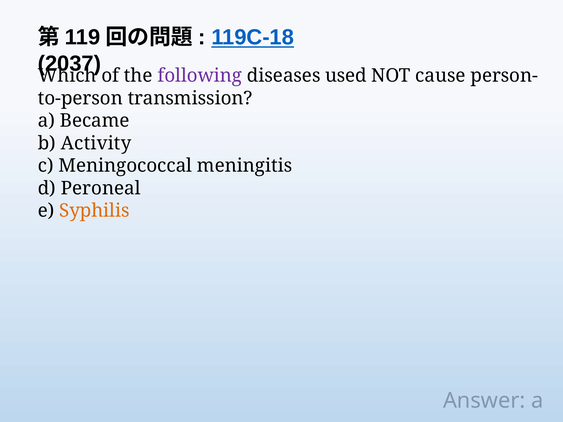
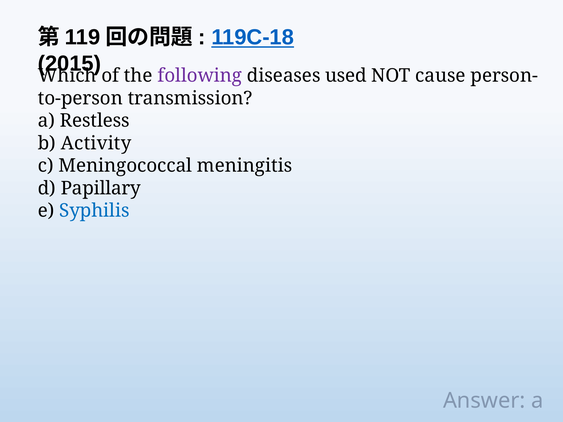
2037: 2037 -> 2015 (69, 64)
Became: Became -> Restless (95, 121)
Peroneal: Peroneal -> Papillary (101, 188)
Syphilis colour: orange -> blue (94, 211)
